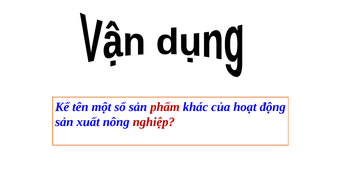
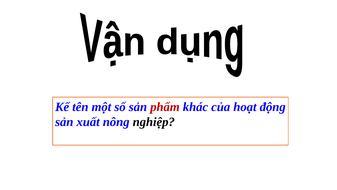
nghiệp colour: red -> black (154, 122)
